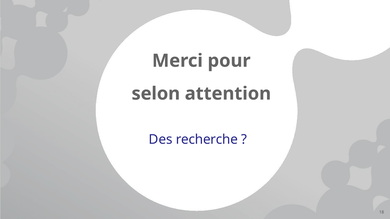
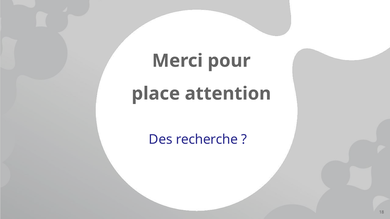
selon: selon -> place (156, 94)
